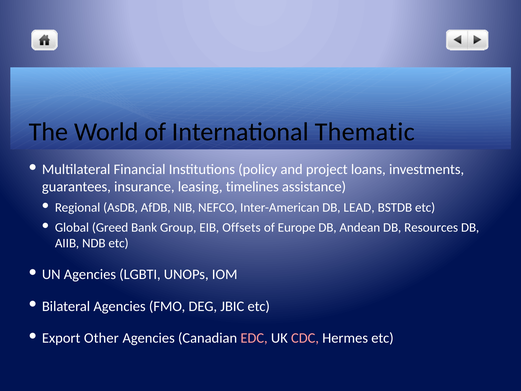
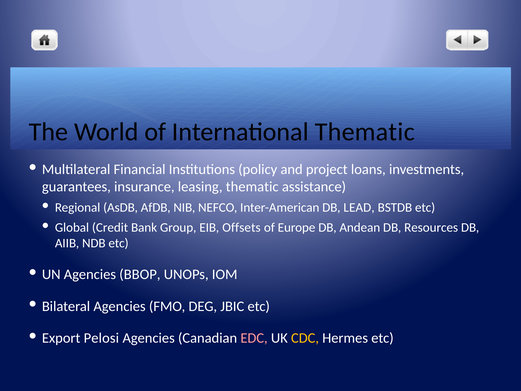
leasing timelines: timelines -> thematic (252, 187)
Greed: Greed -> Credit (110, 227)
LGBTI: LGBTI -> BBOP (140, 274)
Other: Other -> Pelosi (101, 338)
CDC colour: pink -> yellow (305, 338)
